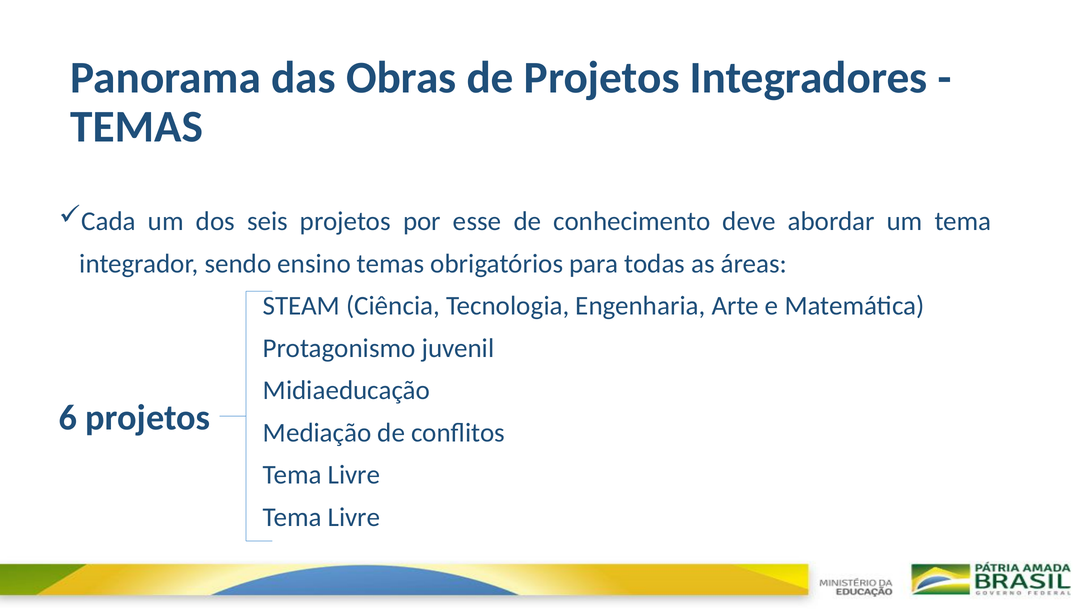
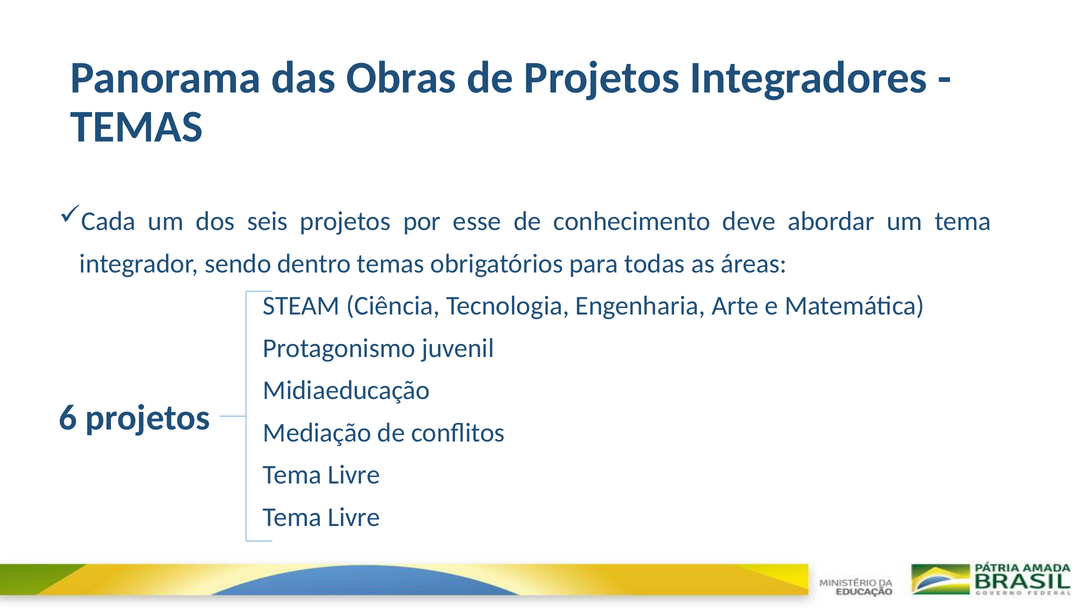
ensino: ensino -> dentro (314, 264)
